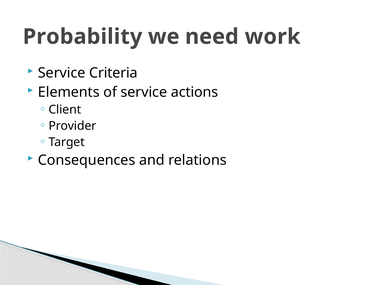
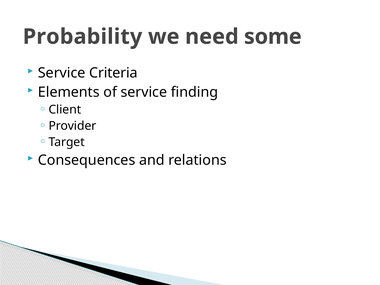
work: work -> some (273, 37)
actions: actions -> finding (195, 92)
